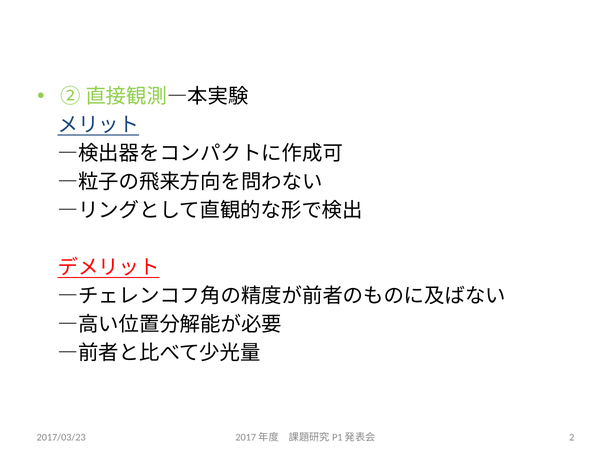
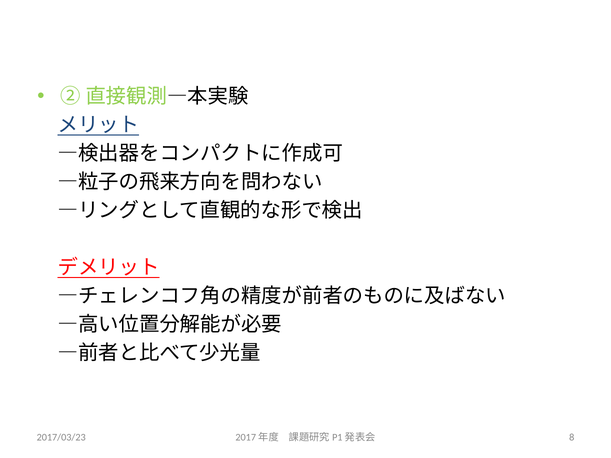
2: 2 -> 8 (572, 438)
